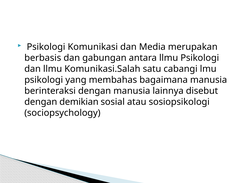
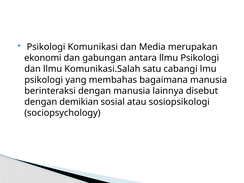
berbasis: berbasis -> ekonomi (43, 58)
